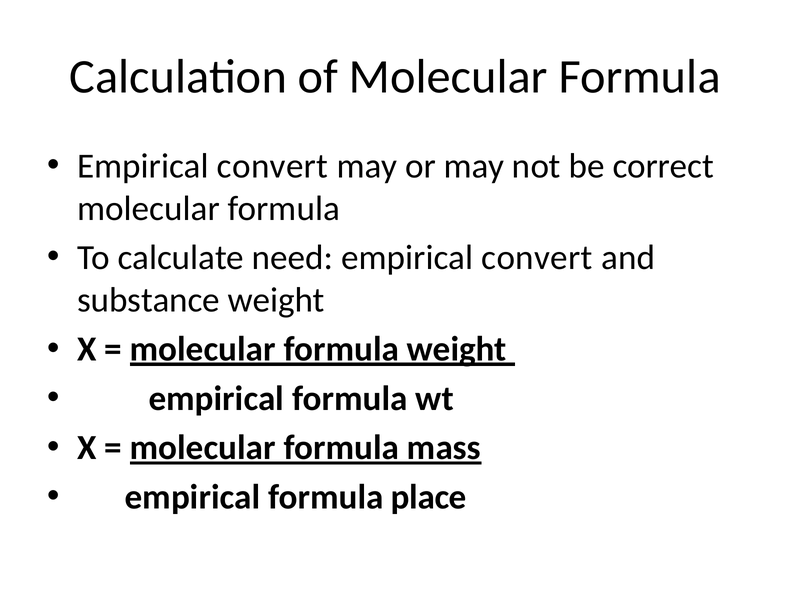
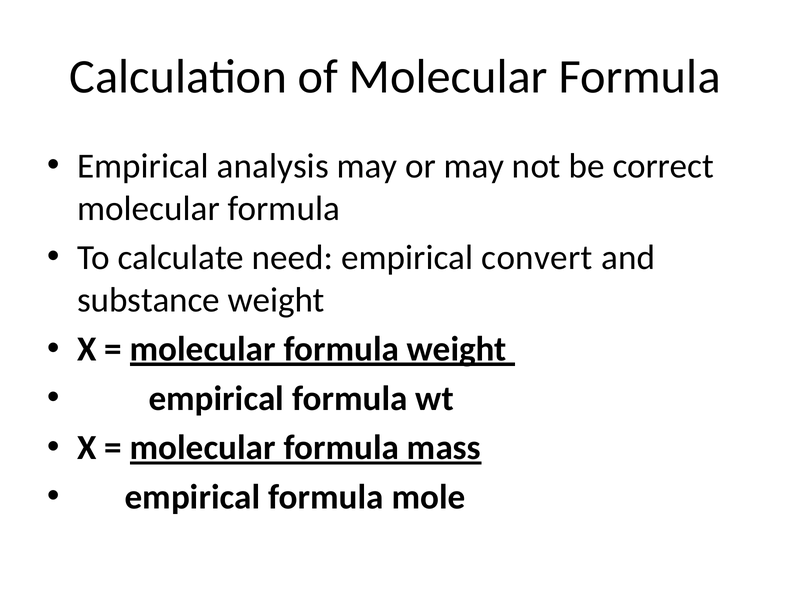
convert: convert -> analysis (273, 166)
place: place -> mole (429, 497)
